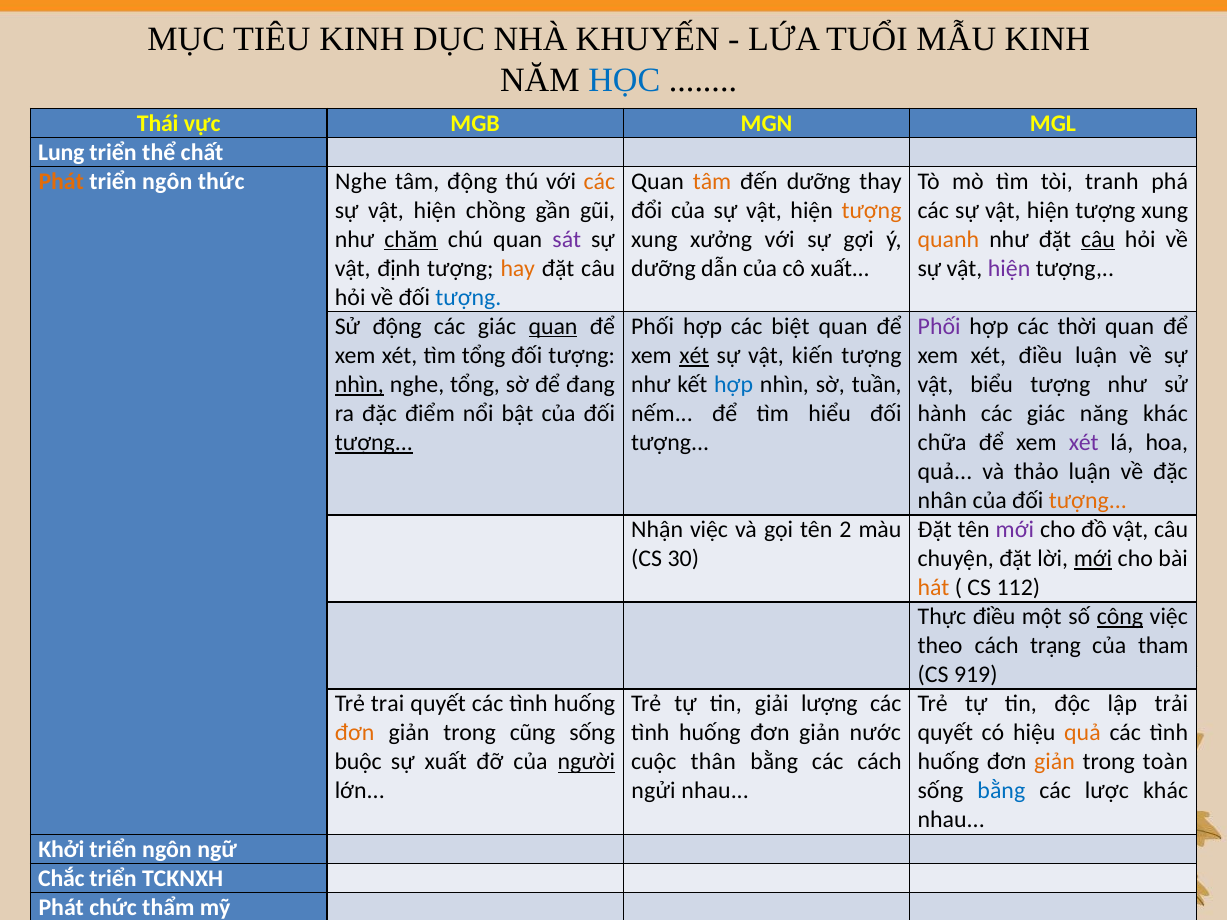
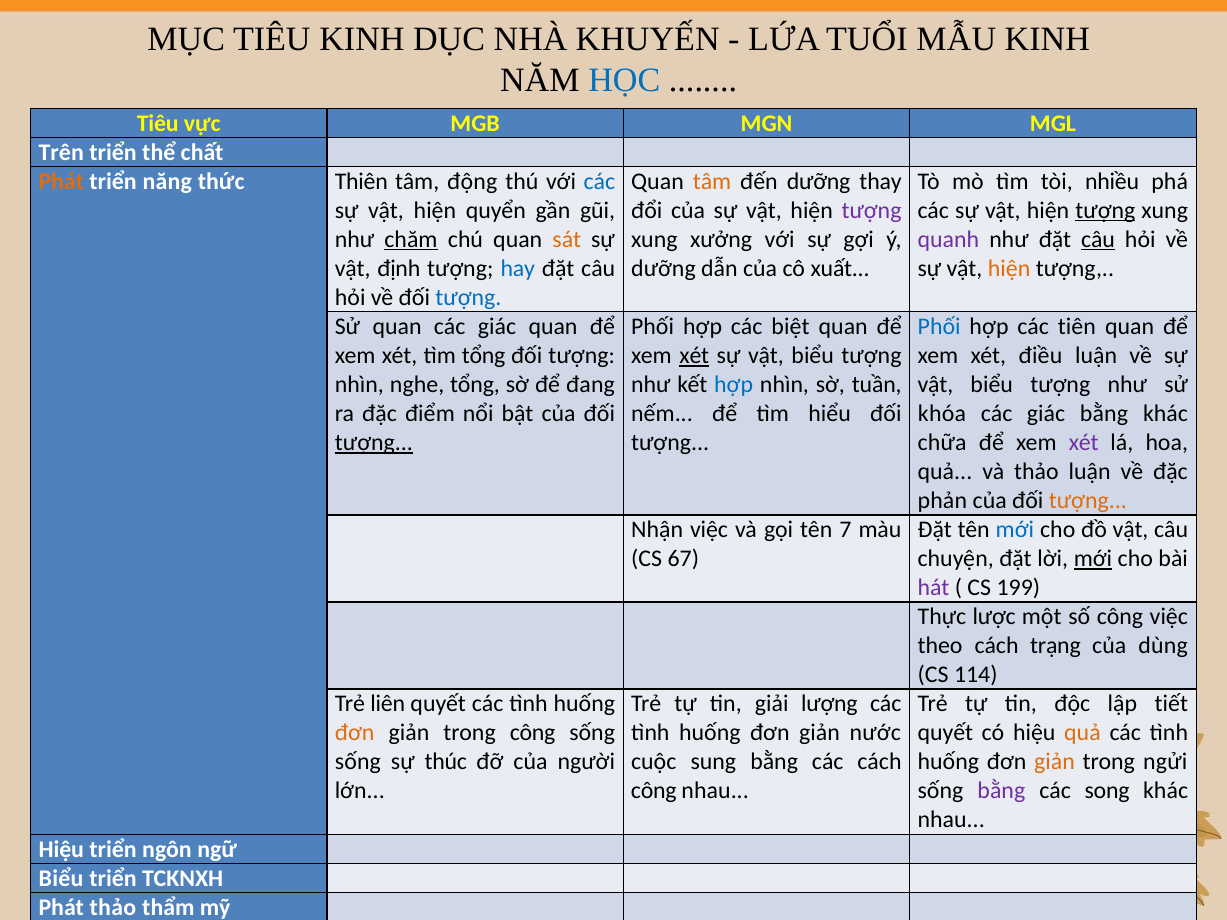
Thái: Thái -> Tiêu (158, 123)
Lung: Lung -> Trên (61, 152)
ngôn: ngôn -> năng (167, 181)
thức Nghe: Nghe -> Thiên (361, 181)
các colour: orange -> blue (599, 181)
tranh: tranh -> nhiều (1112, 181)
chồng: chồng -> quyển (496, 210)
tượng colour: orange -> purple (872, 210)
tượng underline: none -> present (1105, 210)
sát colour: purple -> orange (567, 239)
quanh colour: orange -> purple (948, 239)
hay colour: orange -> blue (518, 268)
hiện colour: purple -> orange (1009, 268)
Sử động: động -> quan (397, 327)
quan underline: present -> none (553, 327)
Phối colour: purple -> blue (939, 327)
thời: thời -> tiên (1077, 327)
kiến: kiến -> biểu (813, 356)
nhìn underline: present -> none (359, 385)
hành: hành -> khóa (942, 414)
giác năng: năng -> bằng (1104, 414)
nhân: nhân -> phản (942, 501)
2: 2 -> 7 (845, 530)
mới colour: purple -> blue (1015, 530)
30: 30 -> 67 (683, 559)
hát colour: orange -> purple (934, 588)
112: 112 -> 199 (1018, 588)
Thực điều: điều -> lược (994, 617)
công underline: present -> none (1120, 617)
tham: tham -> dùng (1163, 646)
919: 919 -> 114 (976, 675)
trai: trai -> liên (388, 704)
trải: trải -> tiết (1171, 704)
trong cũng: cũng -> công (533, 733)
buộc: buộc -> sống (358, 762)
sự xuất: xuất -> thúc (446, 762)
người underline: present -> none (586, 762)
thân: thân -> sung (713, 762)
toàn: toàn -> ngửi (1165, 762)
ngửi: ngửi -> công (654, 791)
bằng colour: blue -> purple (1001, 791)
lược: lược -> song (1107, 791)
Khởi: Khởi -> Hiệu (61, 849)
Chắc: Chắc -> Biểu (61, 878)
Phát chức: chức -> thảo (113, 908)
